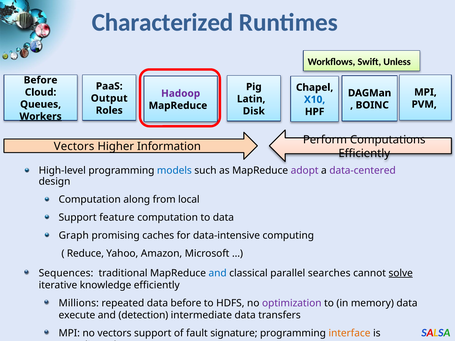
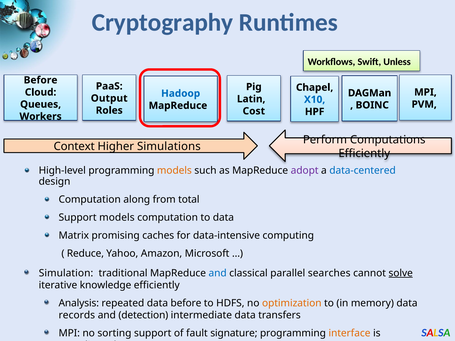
Characterized: Characterized -> Cryptography (163, 23)
Hadoop colour: purple -> blue (181, 94)
Disk: Disk -> Cost (254, 111)
Workers underline: present -> none (41, 117)
Vectors: Vectors -> Context (74, 147)
Information: Information -> Simulations (169, 147)
models colour: blue -> orange (174, 171)
data-centered colour: purple -> blue (363, 171)
local: local -> total (189, 200)
Support feature: feature -> models (117, 218)
Graph: Graph -> Matrix (74, 236)
Sequences: Sequences -> Simulation (66, 273)
Millions: Millions -> Analysis (79, 303)
optimization colour: purple -> orange (292, 303)
execute: execute -> records (77, 316)
no vectors: vectors -> sorting (114, 333)
